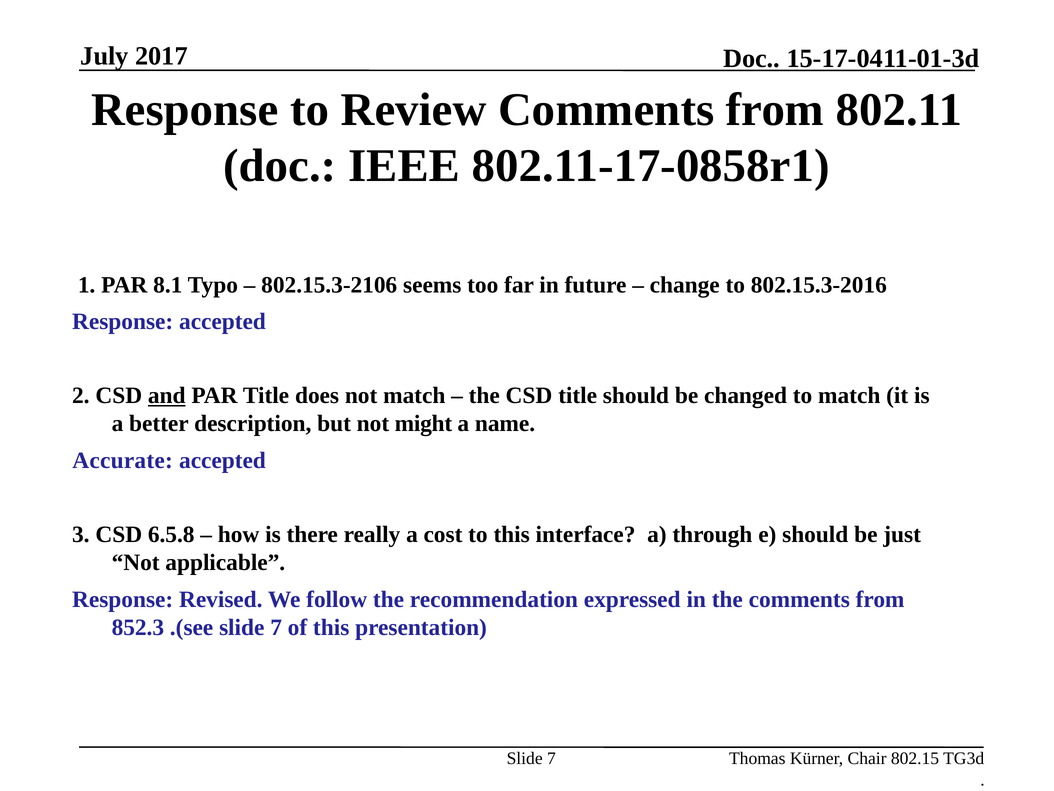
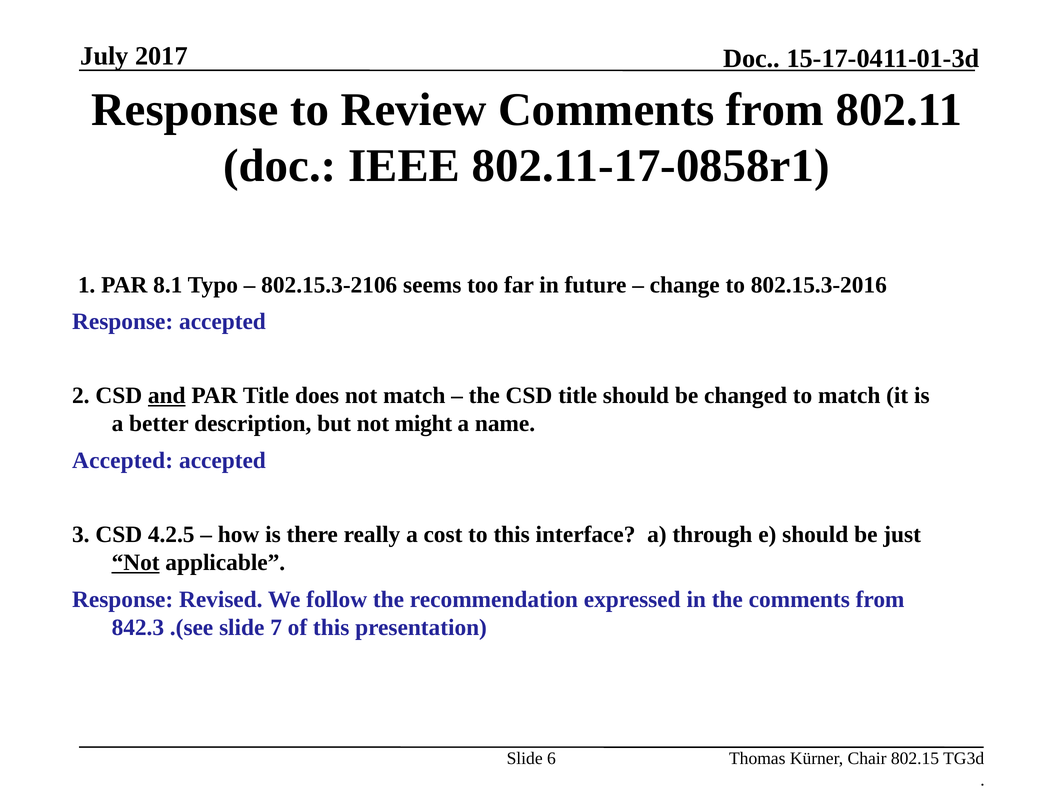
Accurate: Accurate -> Accepted (123, 460)
6.5.8: 6.5.8 -> 4.2.5 (171, 534)
Not underline: none -> present (136, 562)
852.3: 852.3 -> 842.3 (138, 627)
7: 7 -> 6 (551, 758)
